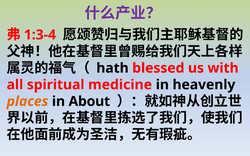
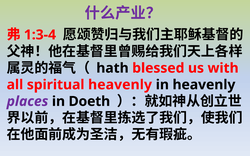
spiritual medicine: medicine -> heavenly (120, 85)
places colour: orange -> purple (27, 102)
About: About -> Doeth (89, 102)
